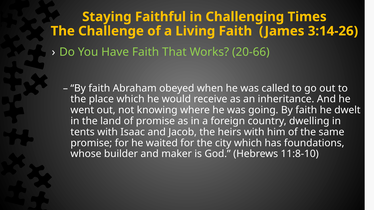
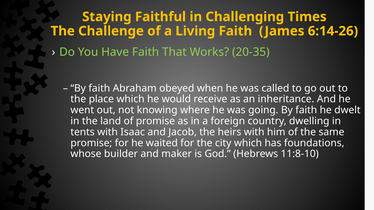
3:14-26: 3:14-26 -> 6:14-26 (333, 31)
20-66: 20-66 -> 20-35 (251, 52)
